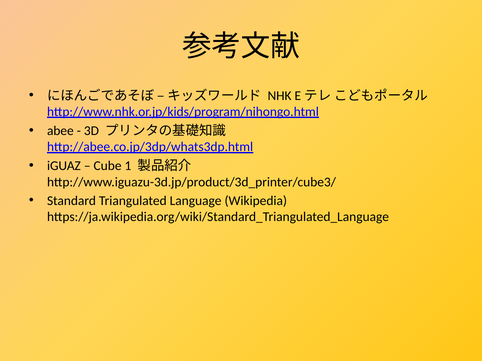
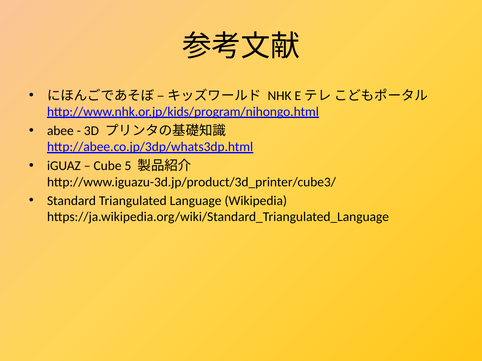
1: 1 -> 5 (128, 166)
